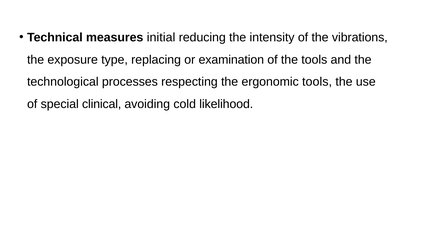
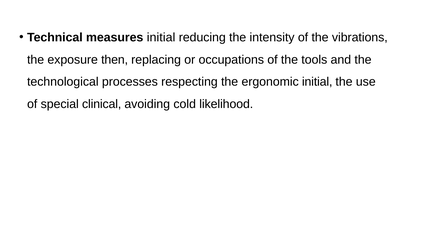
type: type -> then (115, 60)
examination: examination -> occupations (231, 60)
ergonomic tools: tools -> initial (317, 82)
